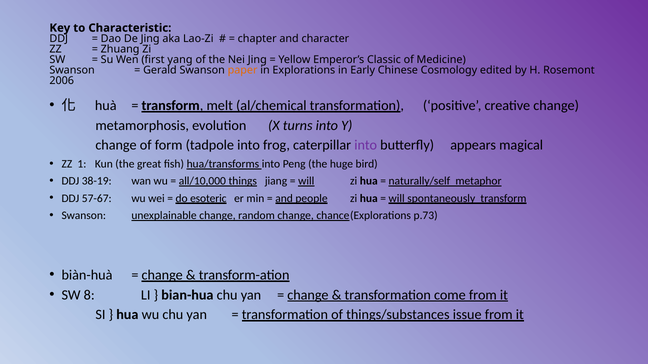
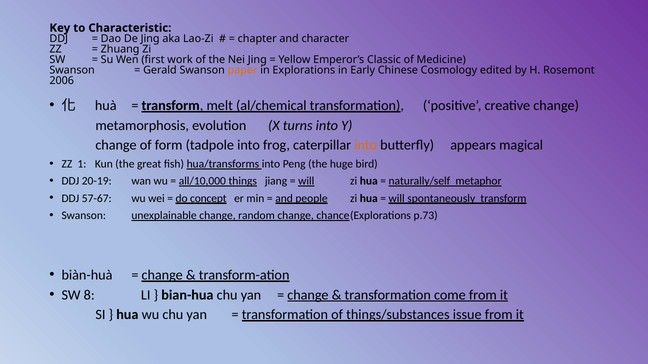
yang: yang -> work (180, 60)
into colour: purple -> orange (366, 145)
38-19: 38-19 -> 20-19 (97, 181)
esoteric: esoteric -> concept (208, 199)
